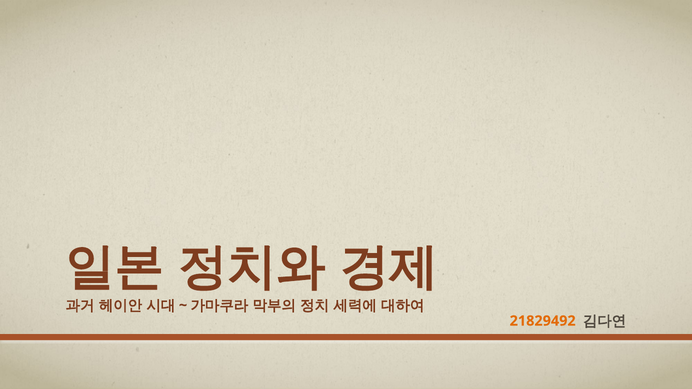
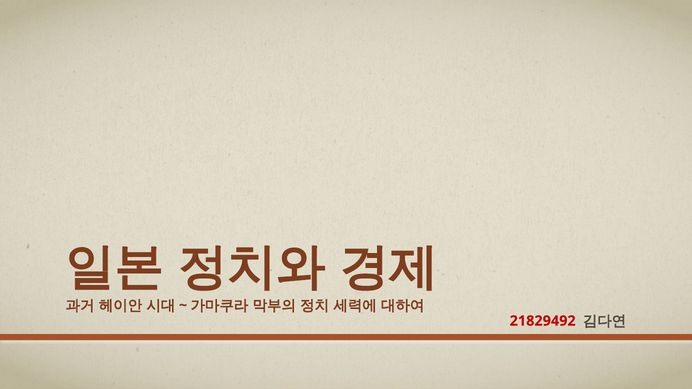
21829492 colour: orange -> red (543, 321)
